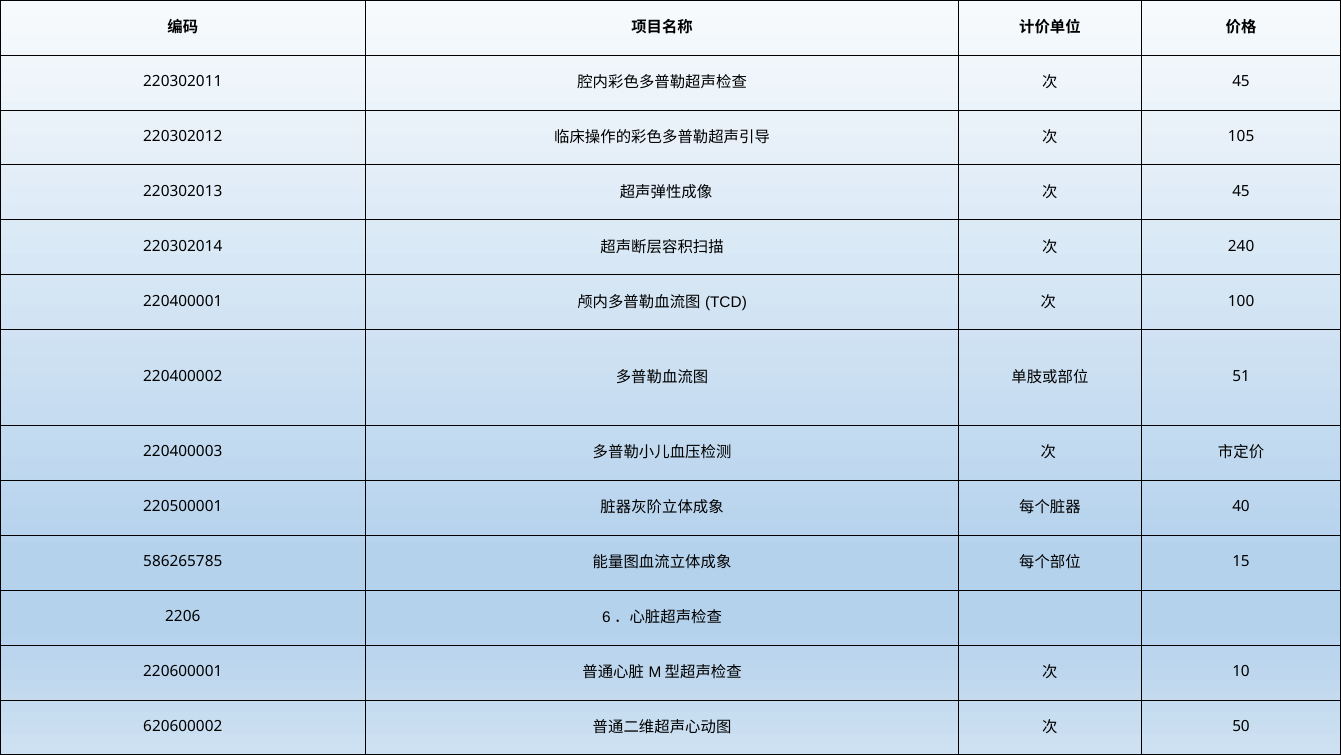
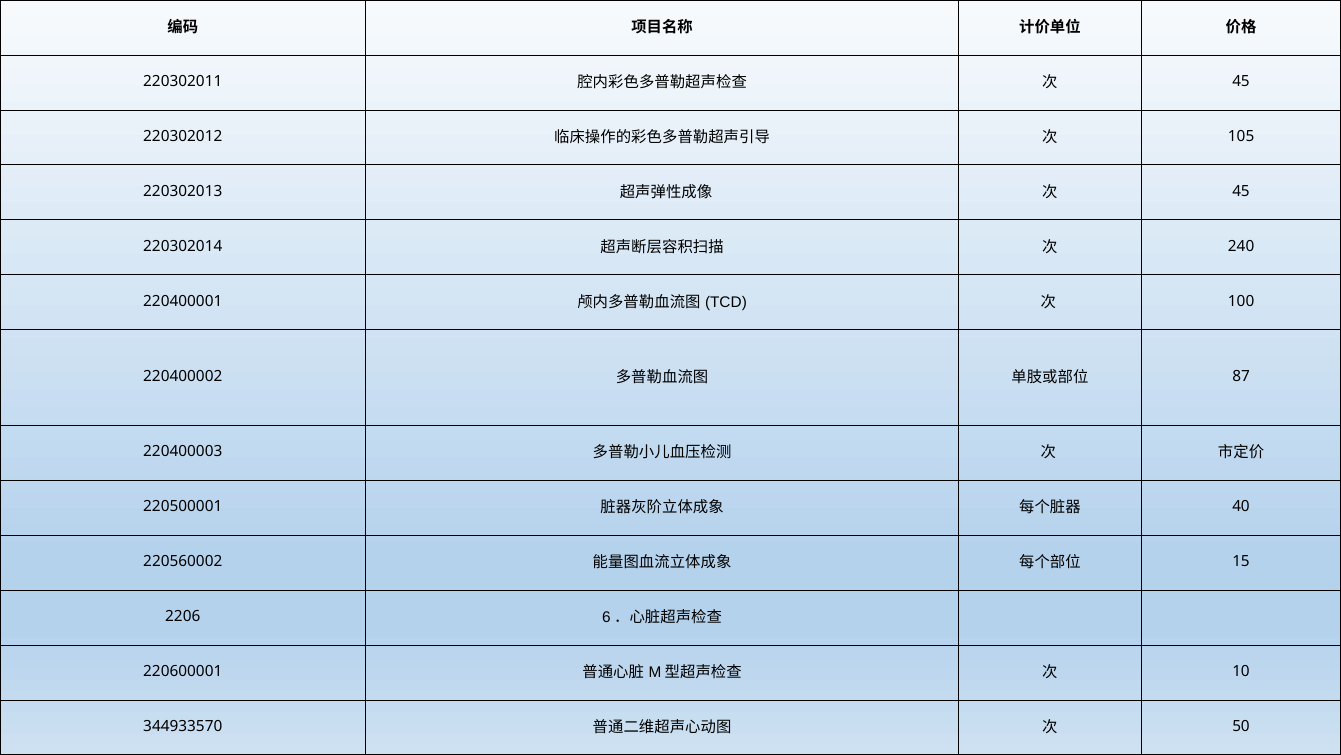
51: 51 -> 87 (1241, 376)
586265785: 586265785 -> 220560002 (183, 561)
620600002: 620600002 -> 344933570 (183, 726)
